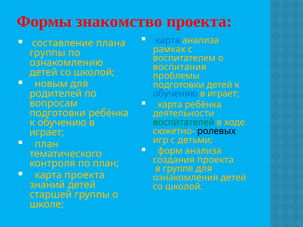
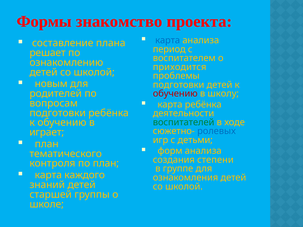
рамках: рамках -> период (169, 49)
группы: группы -> решает (48, 53)
воспитания: воспитания -> приходится (180, 67)
обучению colour: blue -> red (175, 94)
играет: играет -> школу (223, 94)
ролевых colour: black -> blue (217, 131)
создания проекта: проекта -> степени (215, 160)
карта проекта: проекта -> каждого (85, 175)
